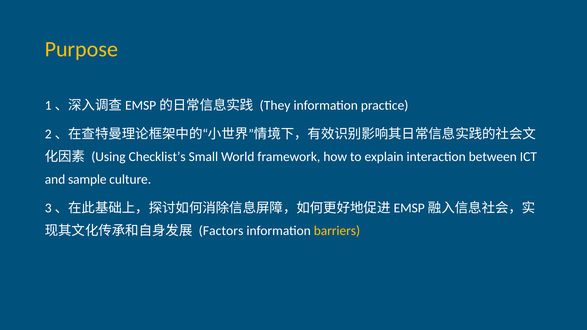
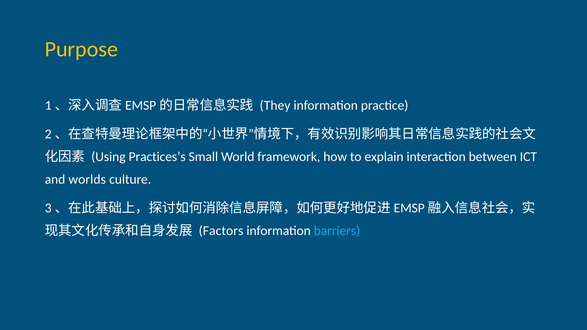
Checklist’s: Checklist’s -> Practices’s (157, 157)
sample: sample -> worlds (87, 179)
barriers colour: yellow -> light blue (337, 231)
